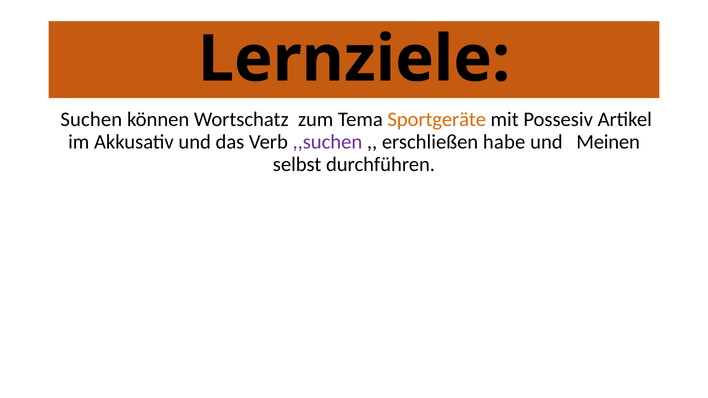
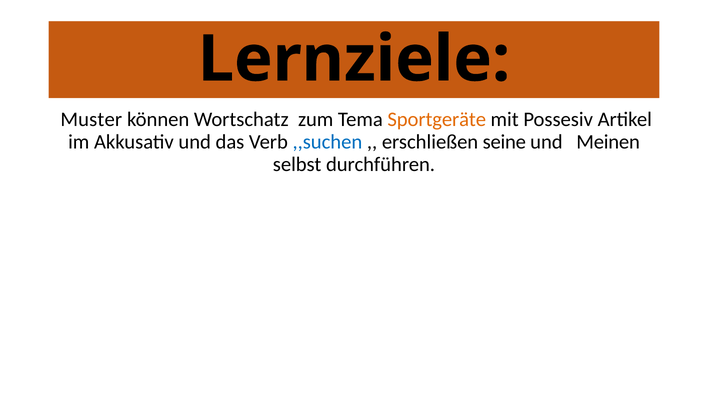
Suchen: Suchen -> Muster (91, 120)
,,suchen colour: purple -> blue (327, 142)
habe: habe -> seine (504, 142)
